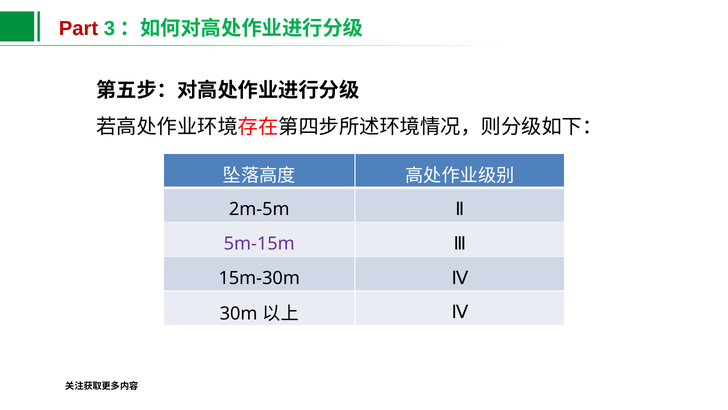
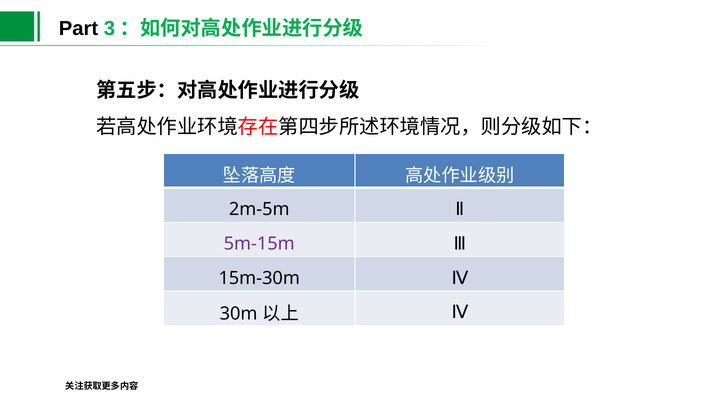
Part colour: red -> black (79, 28)
